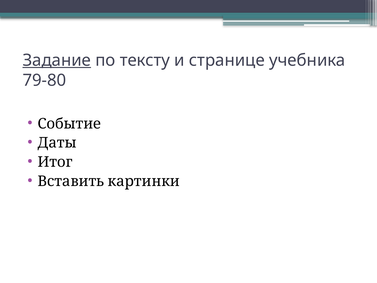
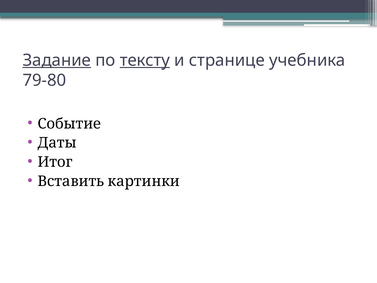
тексту underline: none -> present (145, 60)
